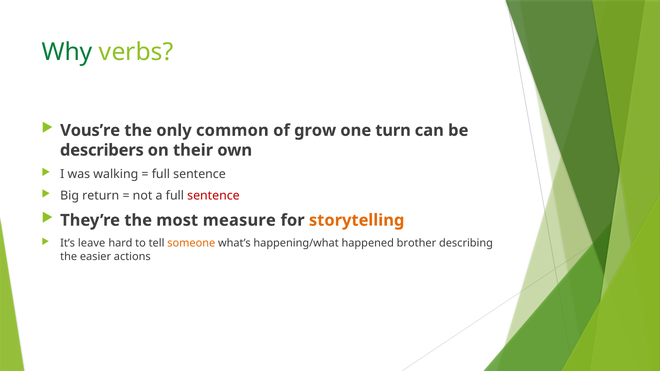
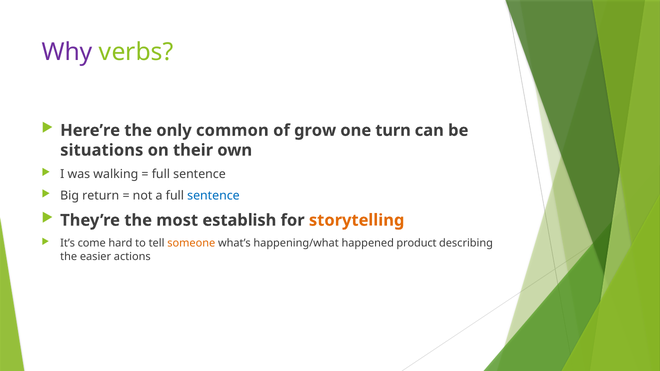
Why colour: green -> purple (67, 52)
Vous’re: Vous’re -> Here’re (90, 131)
describers: describers -> situations (102, 150)
sentence colour: red -> blue (213, 196)
measure: measure -> establish (239, 220)
leave: leave -> come (92, 243)
brother: brother -> product (417, 243)
